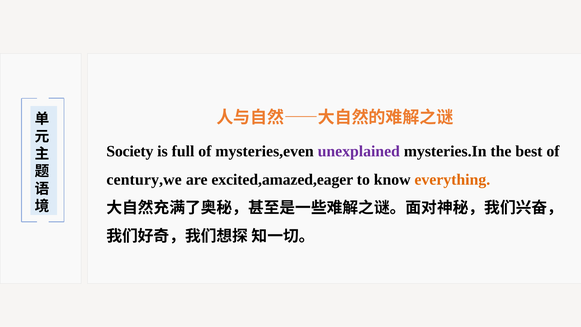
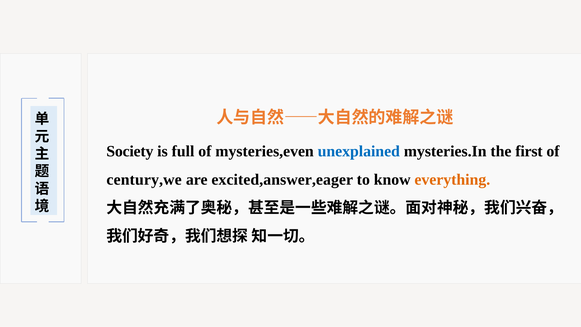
unexplained colour: purple -> blue (359, 151)
best: best -> first (529, 151)
excited,amazed,eager: excited,amazed,eager -> excited,answer,eager (282, 180)
